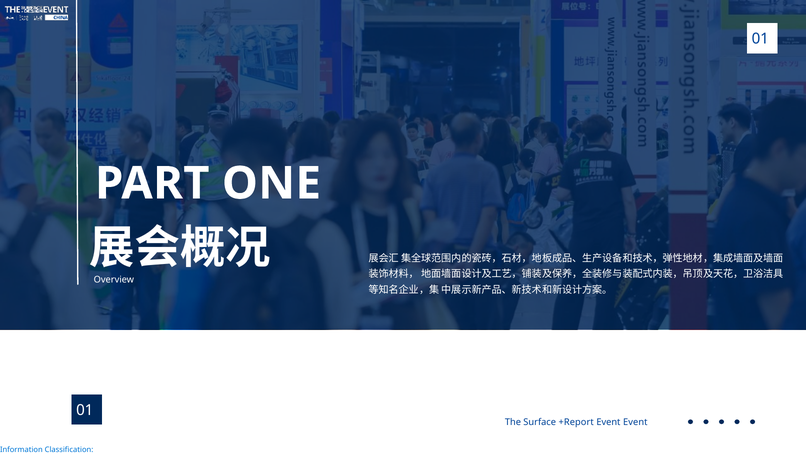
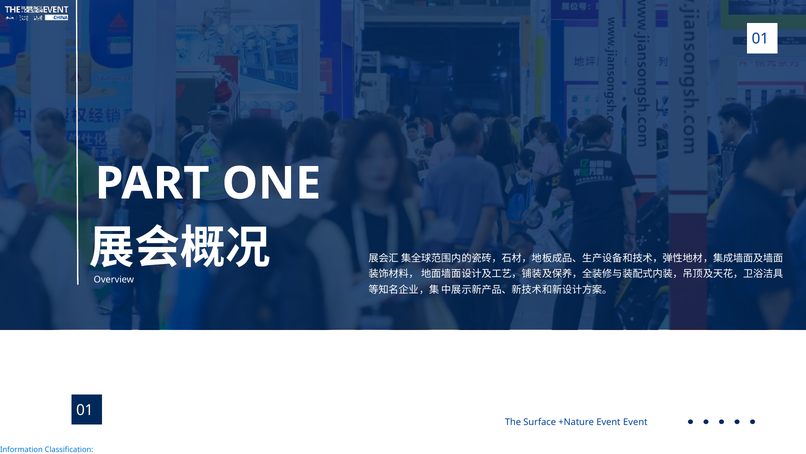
+Report: +Report -> +Nature (576, 422)
